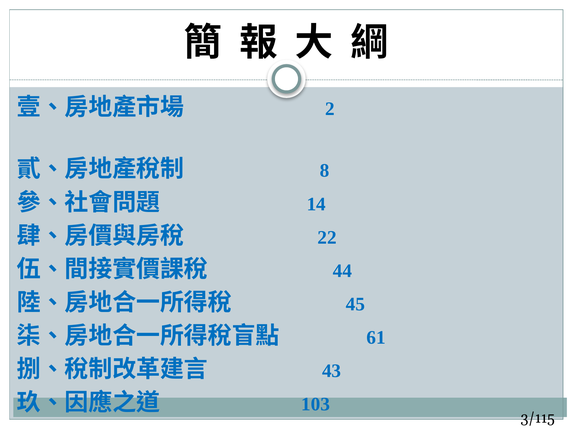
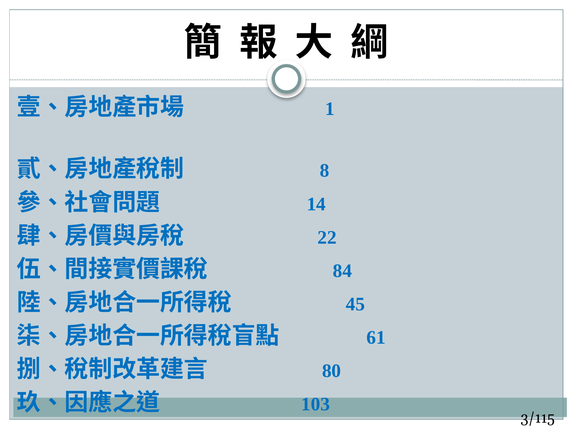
2: 2 -> 1 (330, 109)
44: 44 -> 84 (342, 271)
43: 43 -> 80 (332, 372)
